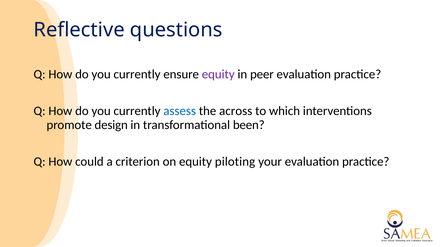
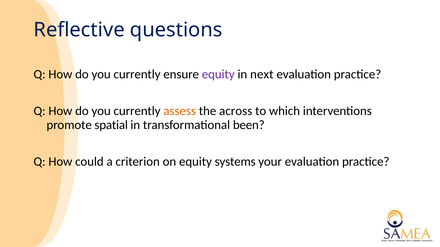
peer: peer -> next (262, 74)
assess colour: blue -> orange (180, 111)
design: design -> spatial (111, 125)
piloting: piloting -> systems (235, 162)
